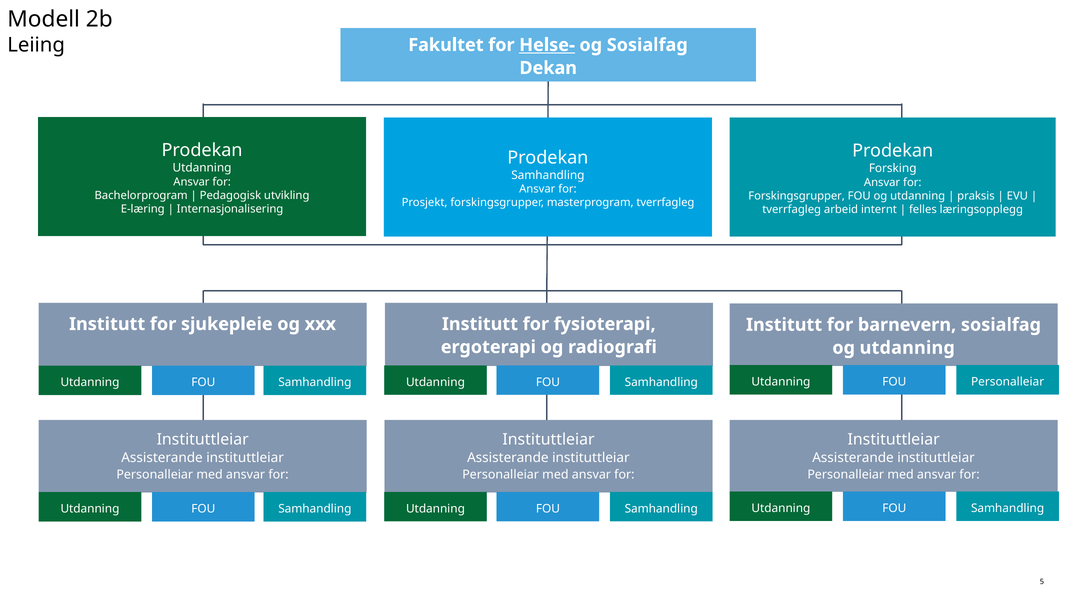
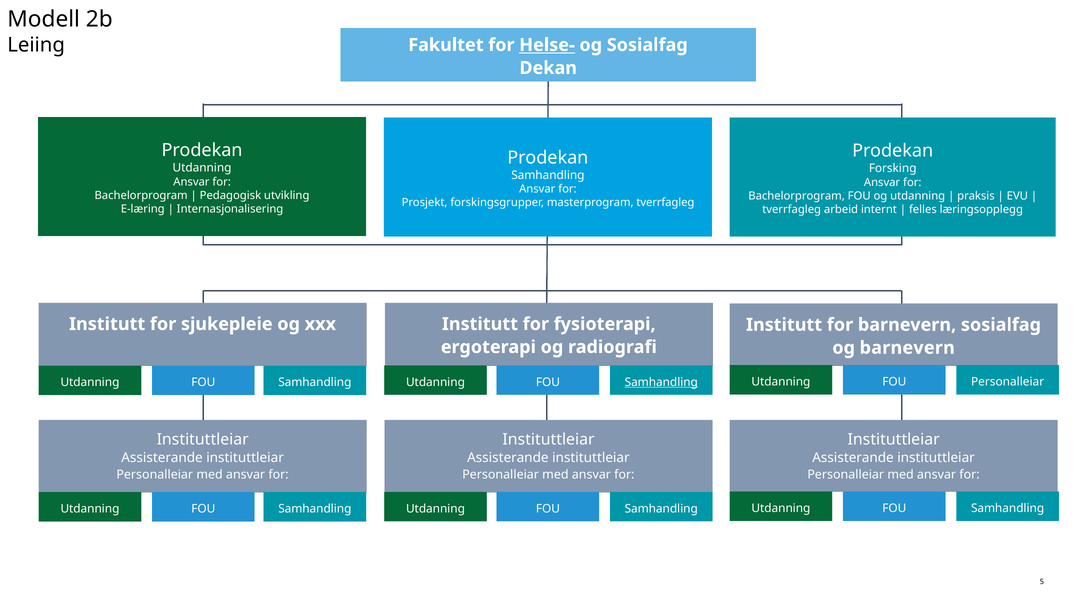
Forskingsgrupper: Forskingsgrupper -> Bachelorprogram (797, 196)
utdanning: utdanning -> barnevern (907, 348)
Samhandling underline: none -> present (661, 382)
